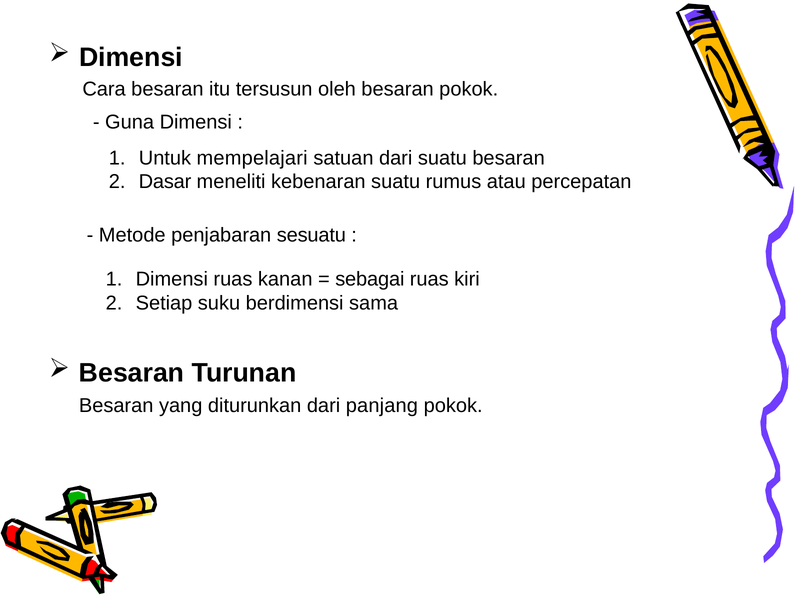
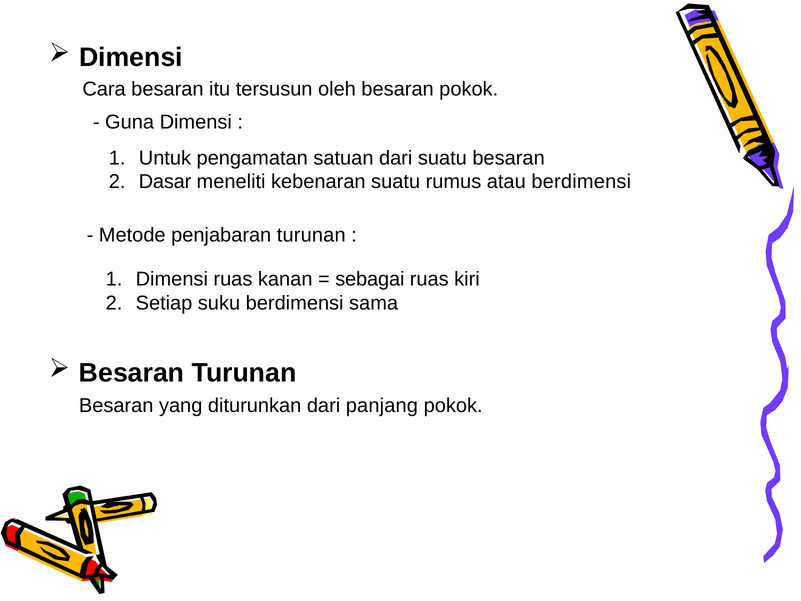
mempelajari: mempelajari -> pengamatan (252, 158)
atau percepatan: percepatan -> berdimensi (581, 182)
penjabaran sesuatu: sesuatu -> turunan (311, 235)
